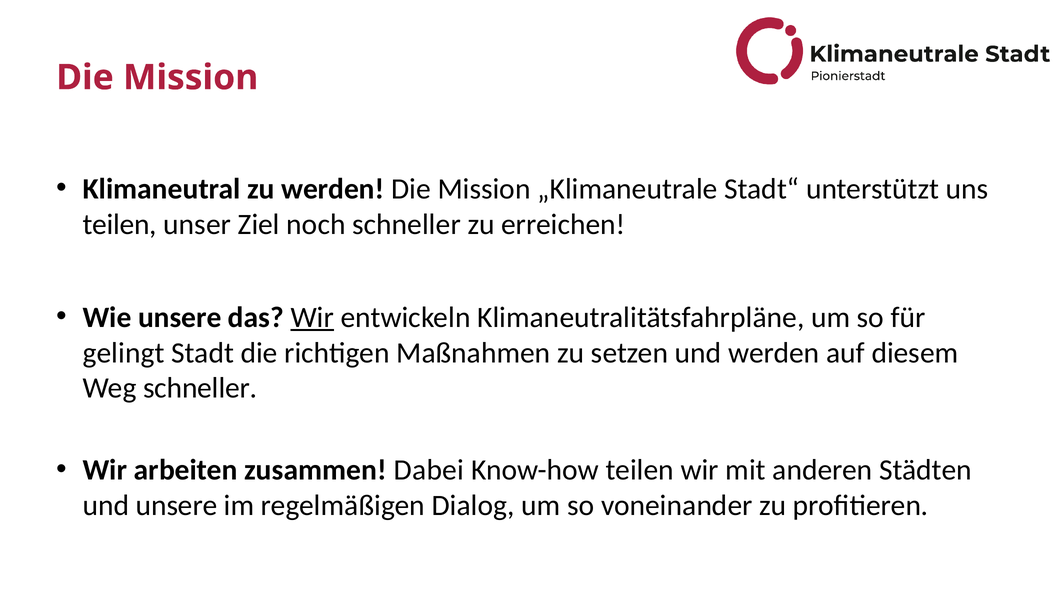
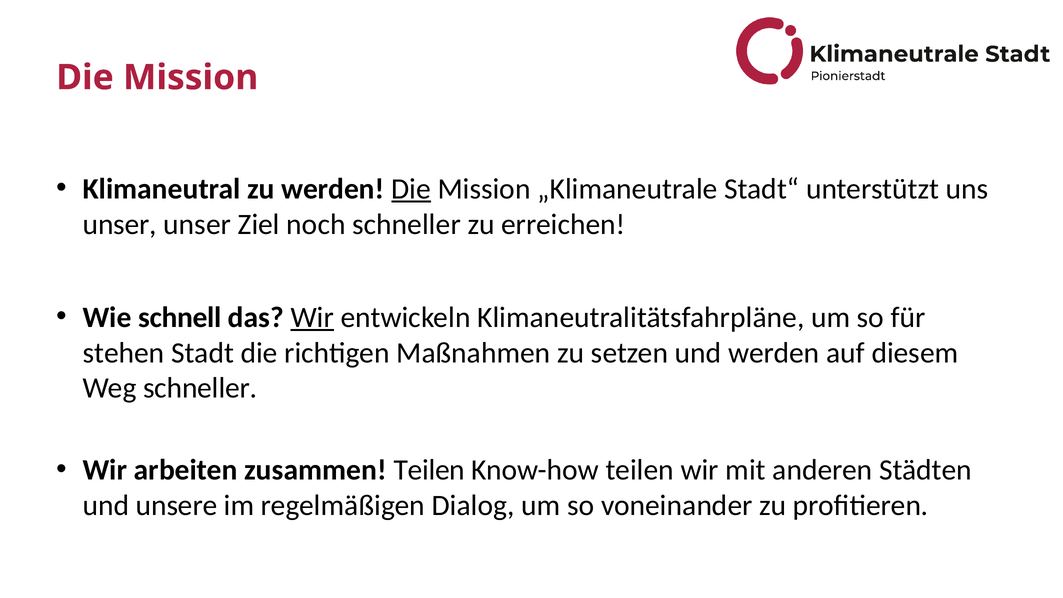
Die underline: none -> present (411, 189)
teilen: teilen -> unser (120, 224)
Wie unsere: unsere -> schnell (180, 317)
gelingt: gelingt -> stehen (124, 353)
zusammen Dabei: Dabei -> Teilen (429, 470)
